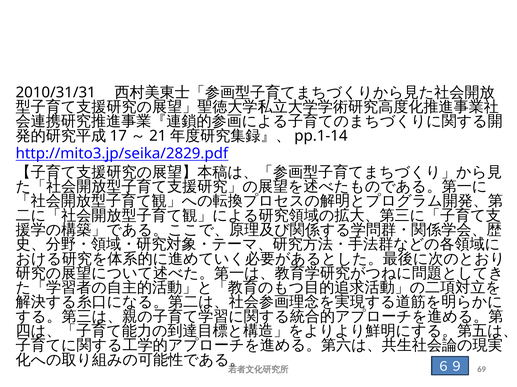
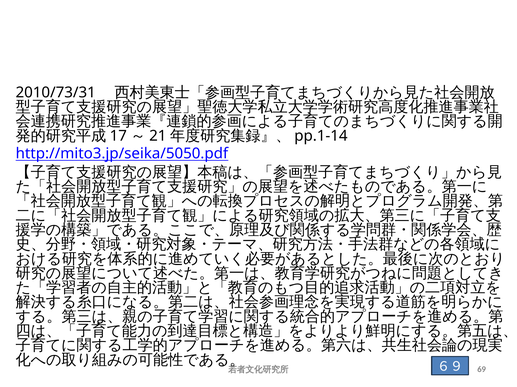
2010/31/31: 2010/31/31 -> 2010/73/31 (56, 93)
http://mito3.jp/seika/2829.pdf: http://mito3.jp/seika/2829.pdf -> http://mito3.jp/seika/5050.pdf (122, 154)
